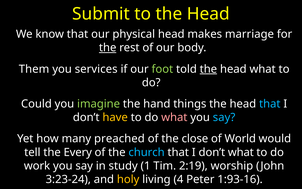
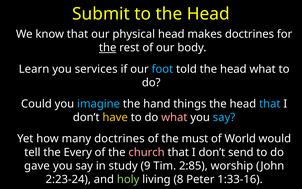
makes marriage: marriage -> doctrines (250, 34)
Them: Them -> Learn (34, 69)
foot colour: light green -> light blue (162, 69)
the underline: present -> none (208, 69)
imagine colour: light green -> light blue (99, 104)
many preached: preached -> doctrines (119, 139)
close: close -> must (195, 139)
church colour: light blue -> pink (147, 152)
don’t what: what -> send (241, 152)
work: work -> gave (37, 166)
1: 1 -> 9 (146, 166)
2:19: 2:19 -> 2:85 (193, 166)
3:23-24: 3:23-24 -> 2:23-24 (68, 179)
holy colour: yellow -> light green (128, 179)
4: 4 -> 8 (178, 179)
1:93-16: 1:93-16 -> 1:33-16 (240, 179)
